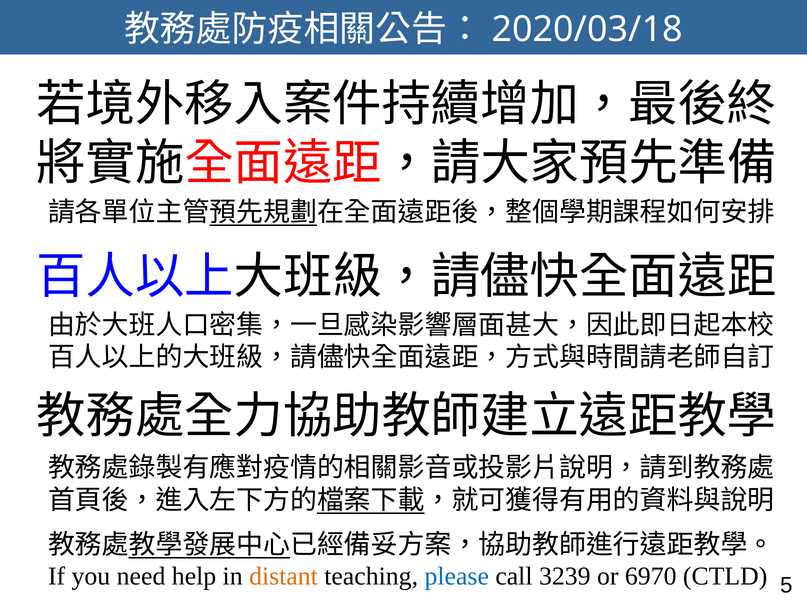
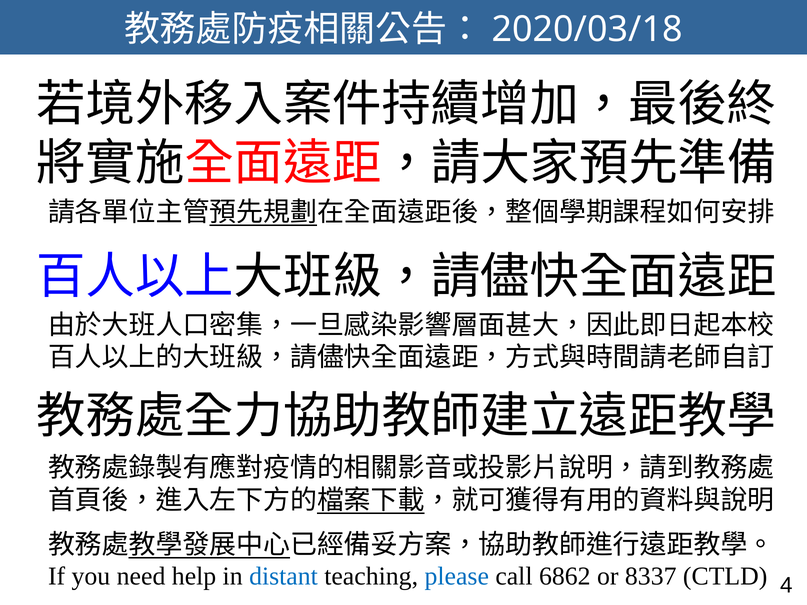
distant colour: orange -> blue (283, 576)
3239: 3239 -> 6862 (565, 576)
6970: 6970 -> 8337 (651, 576)
5: 5 -> 4 (786, 586)
